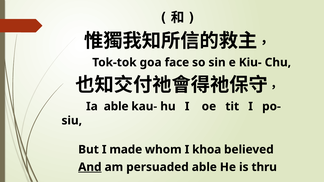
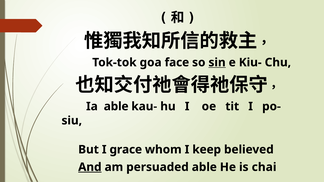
sin underline: none -> present (217, 63)
made: made -> grace (126, 150)
khoa: khoa -> keep (207, 150)
thru: thru -> chai (264, 167)
